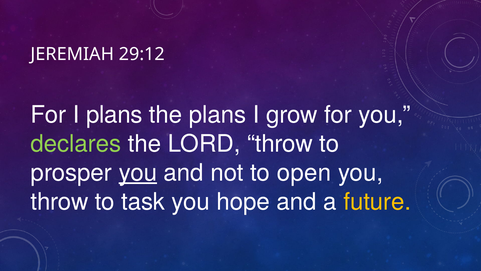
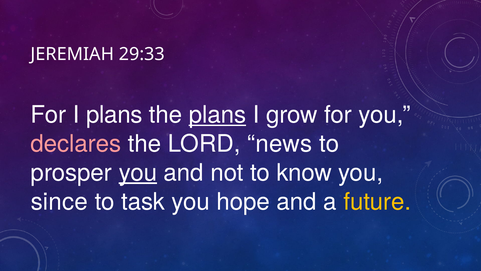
29:12: 29:12 -> 29:33 (142, 54)
plans underline: none -> present (217, 115)
declares colour: light green -> pink (76, 144)
LORD throw: throw -> news (280, 144)
open: open -> know (304, 173)
throw: throw -> since (59, 201)
